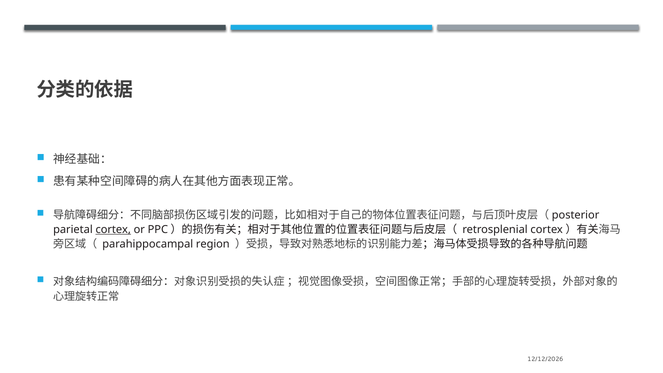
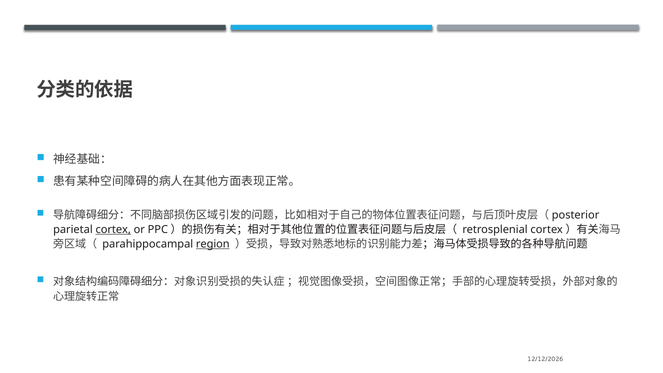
region underline: none -> present (213, 244)
